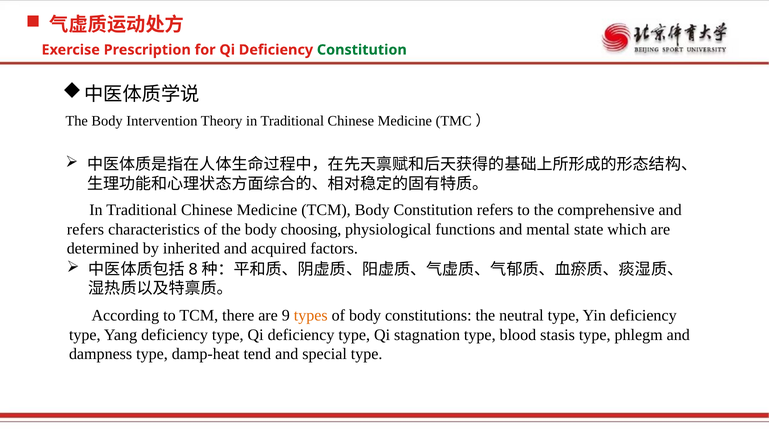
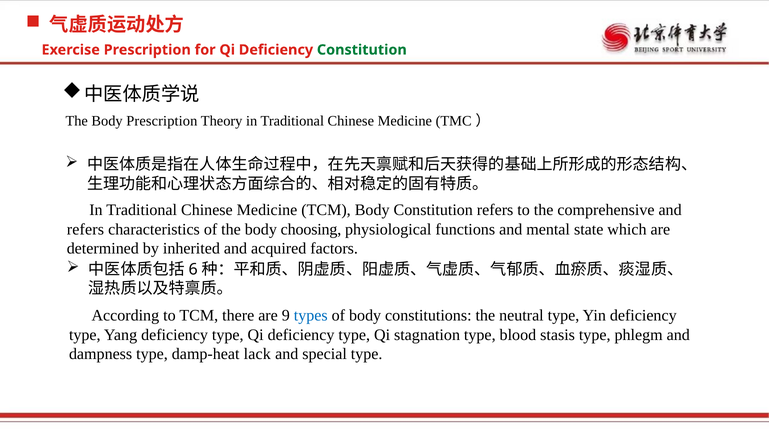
Body Intervention: Intervention -> Prescription (162, 121)
8: 8 -> 6 (193, 269)
types colour: orange -> blue (311, 315)
tend: tend -> lack (257, 354)
